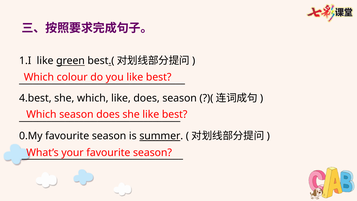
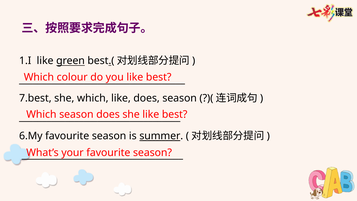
4.best: 4.best -> 7.best (35, 98)
0.My: 0.My -> 6.My (31, 136)
